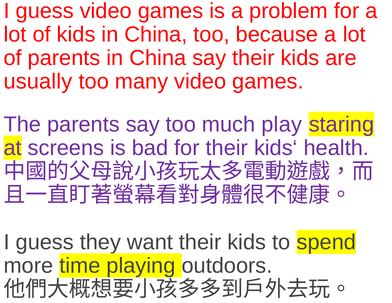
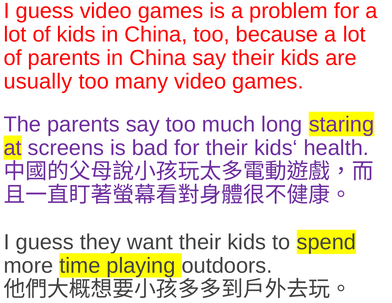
play: play -> long (282, 124)
